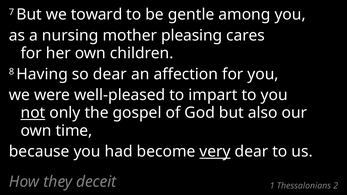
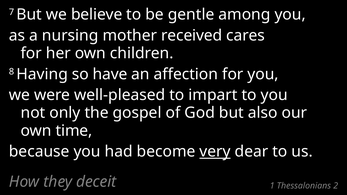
toward: toward -> believe (97, 15)
pleasing: pleasing -> received (192, 35)
so dear: dear -> have (110, 74)
not underline: present -> none (33, 113)
